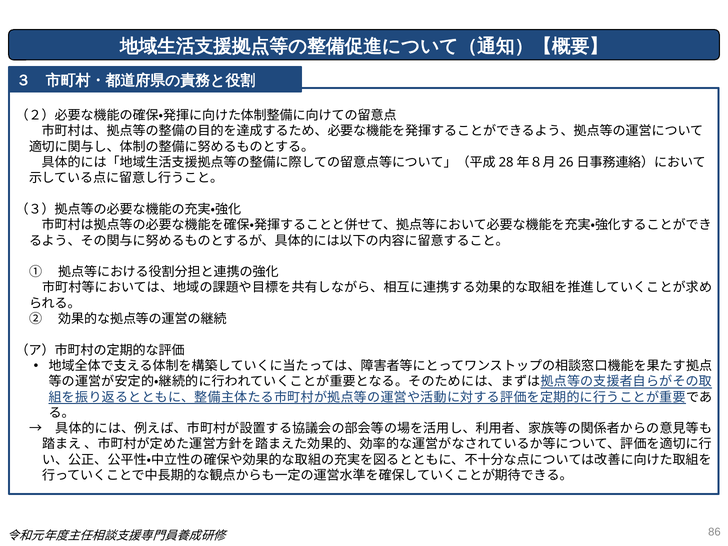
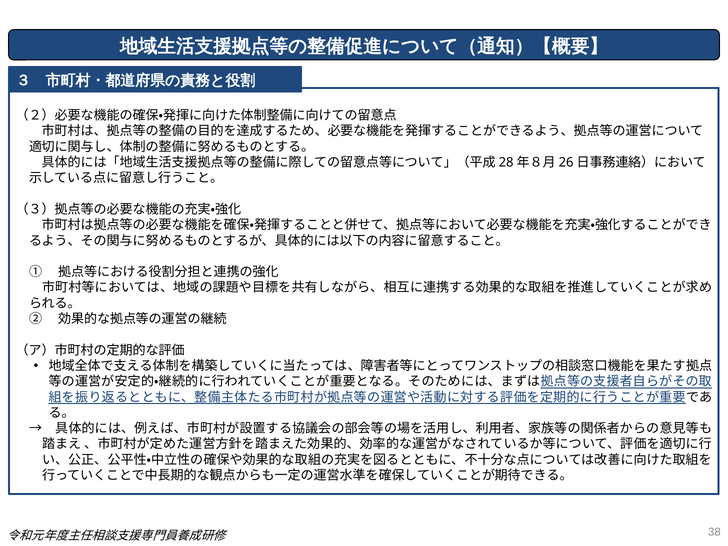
86: 86 -> 38 (714, 532)
